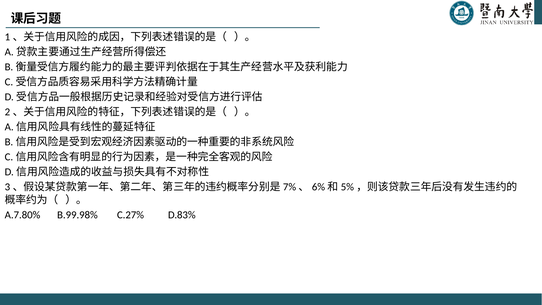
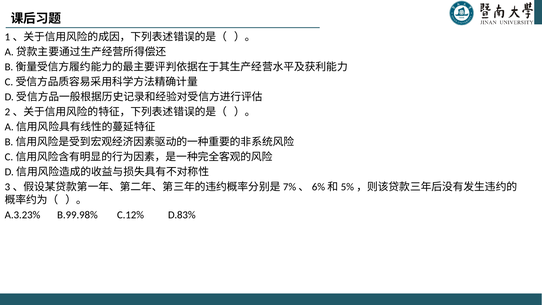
A.7.80%: A.7.80% -> A.3.23% (22, 215)
C.27%: C.27% -> C.12% (130, 215)
